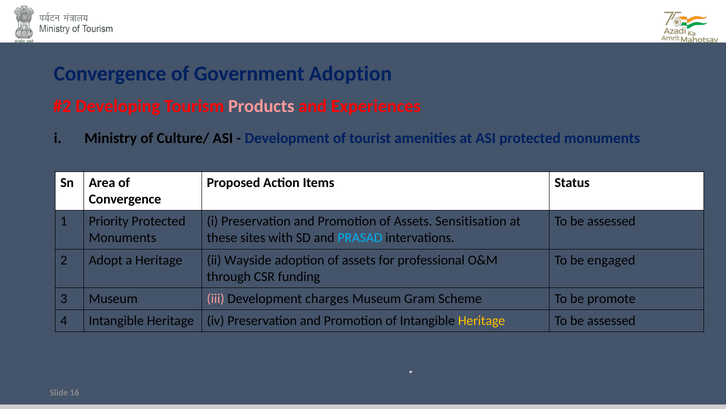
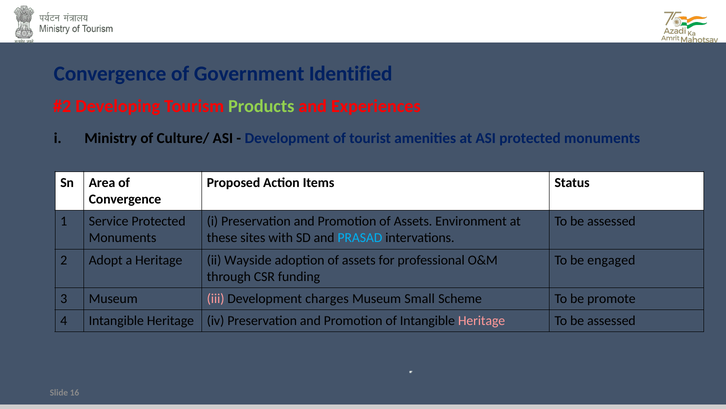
Government Adoption: Adoption -> Identified (351, 74)
Products colour: pink -> light green (261, 106)
Priority: Priority -> Service (109, 221)
Sensitisation: Sensitisation -> Environment (471, 221)
Gram: Gram -> Small (420, 298)
Heritage colour: yellow -> pink (482, 320)
